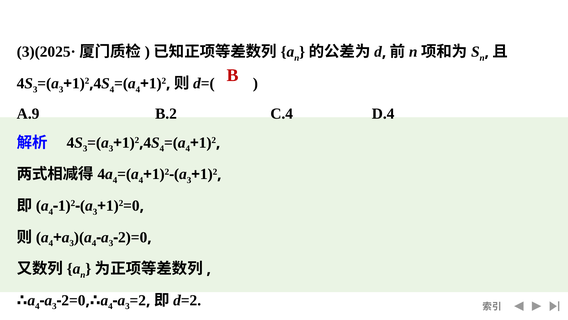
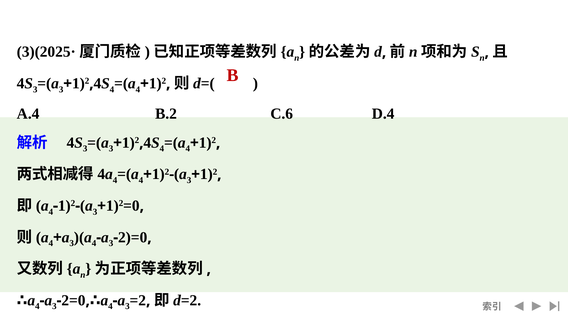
A.9: A.9 -> A.4 (28, 114)
C.4: C.4 -> C.6 (282, 114)
